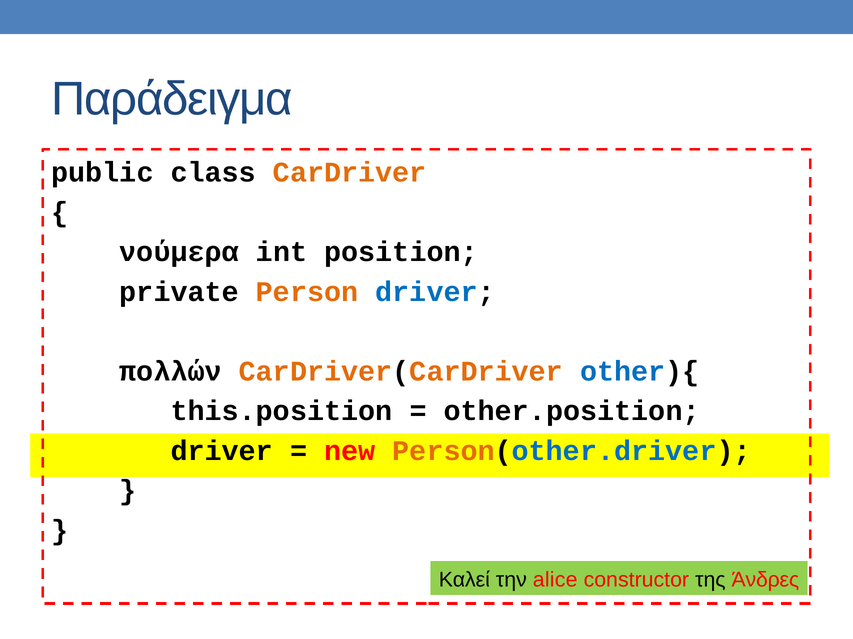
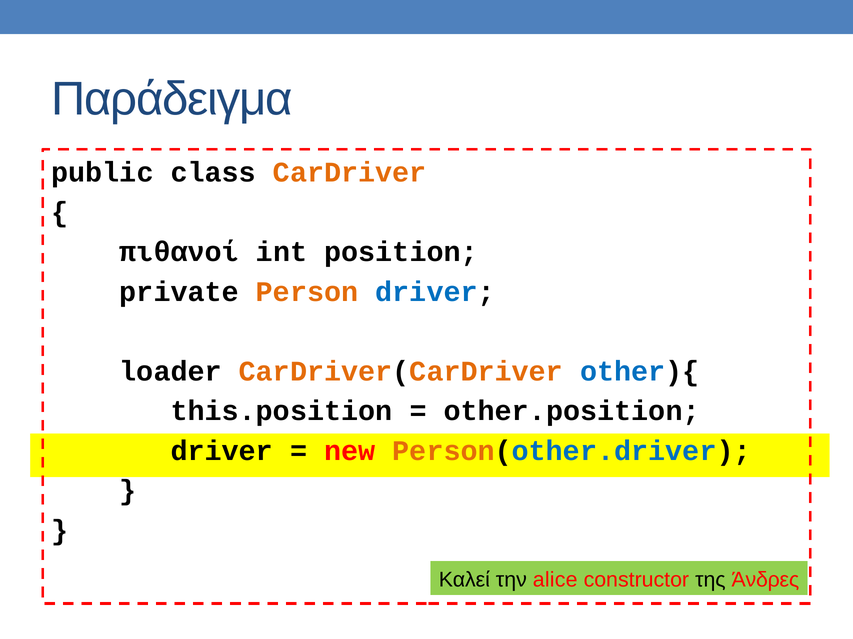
νούμερα: νούμερα -> πιθανοί (179, 252)
πολλών: πολλών -> loader (171, 372)
